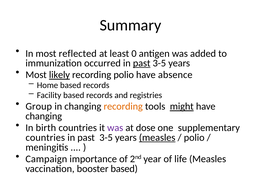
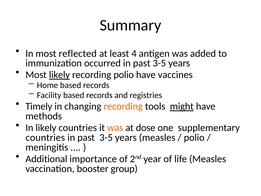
0: 0 -> 4 (134, 53)
past underline: present -> none (142, 63)
absence: absence -> vaccines (175, 75)
Group: Group -> Timely (39, 106)
changing: changing -> methods (44, 116)
In birth: birth -> likely (46, 128)
was colour: purple -> orange (115, 128)
measles underline: present -> none (157, 137)
Campaign: Campaign -> Additional (46, 159)
booster based: based -> group (124, 168)
